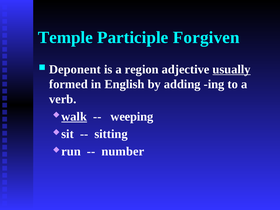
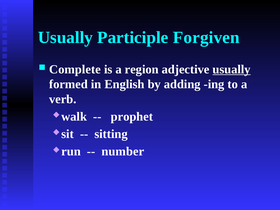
Temple: Temple -> Usually (65, 37)
Deponent: Deponent -> Complete (75, 69)
walk underline: present -> none (74, 117)
weeping: weeping -> prophet (132, 117)
